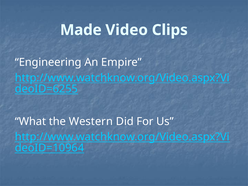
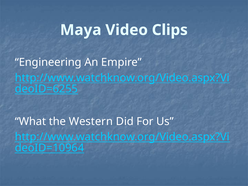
Made: Made -> Maya (81, 30)
